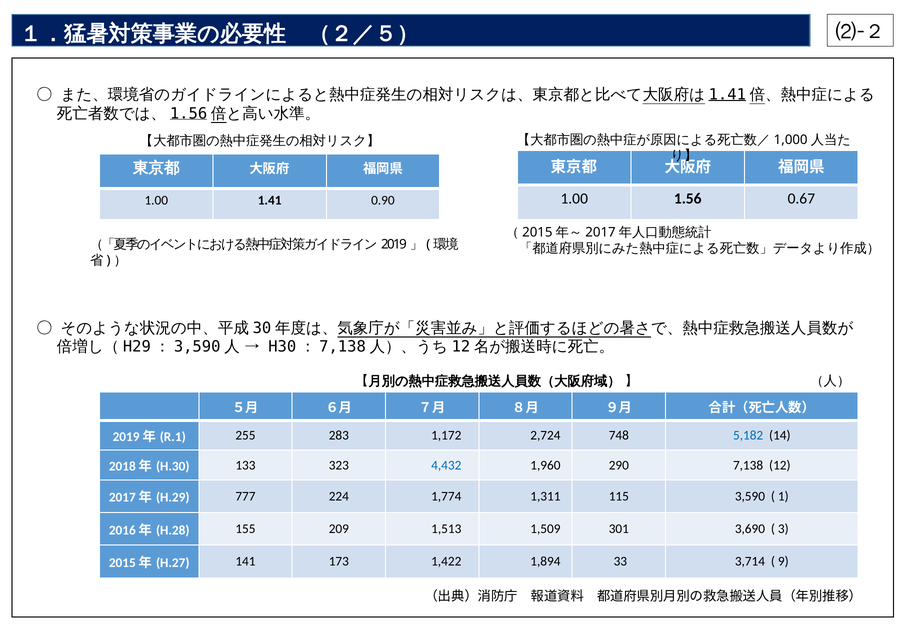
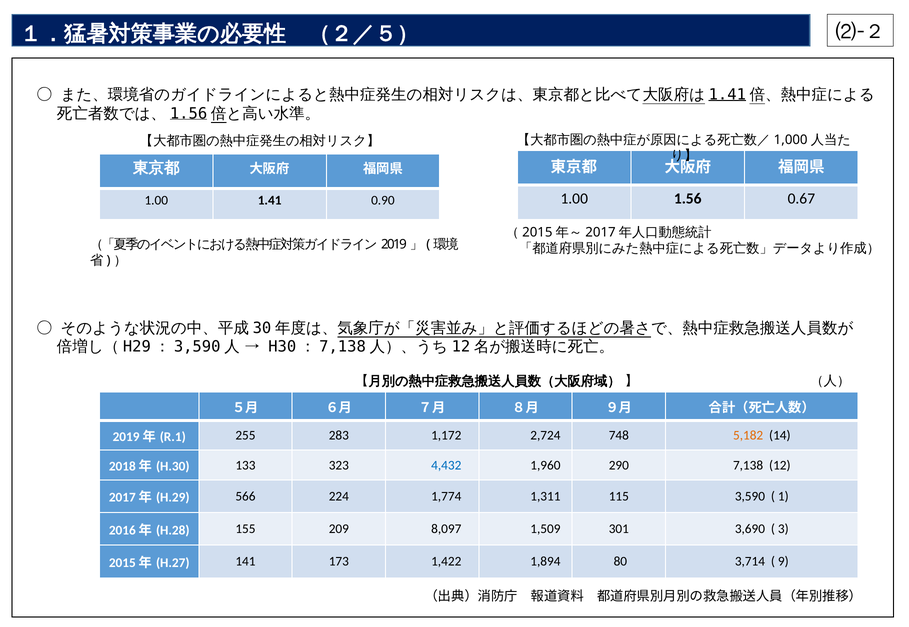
5,182 colour: blue -> orange (748, 435)
777: 777 -> 566 (245, 496)
1,513: 1,513 -> 8,097 (446, 529)
33: 33 -> 80 (620, 561)
